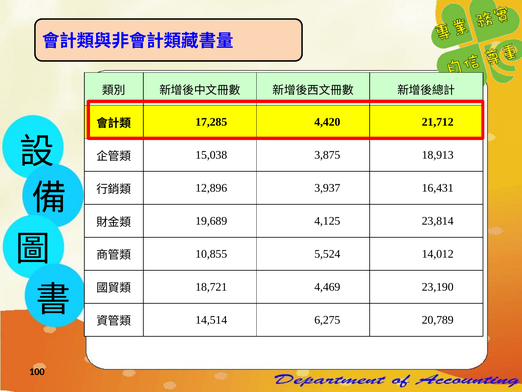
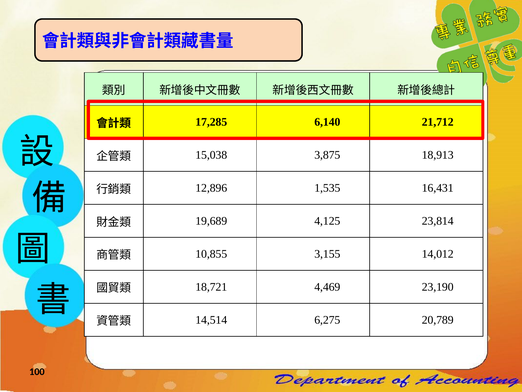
4,420: 4,420 -> 6,140 (327, 122)
3,937: 3,937 -> 1,535 (327, 188)
5,524: 5,524 -> 3,155 (327, 254)
